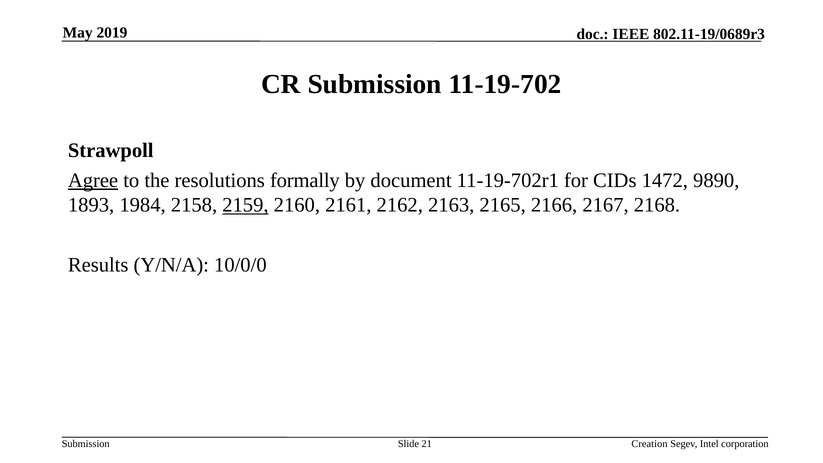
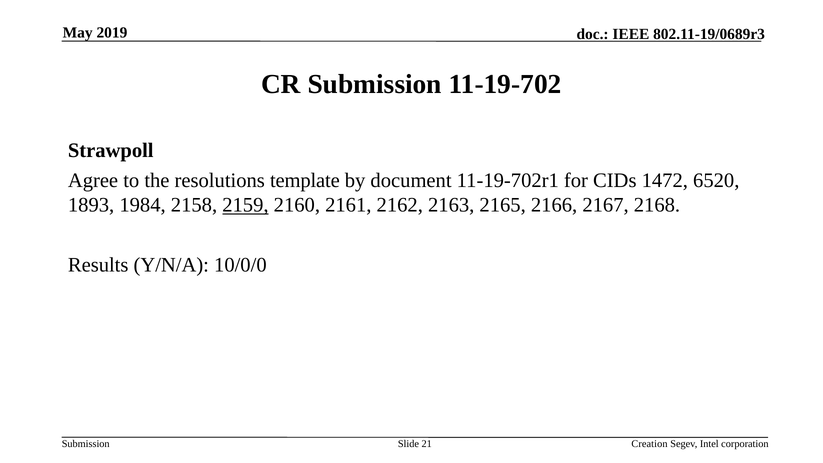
Agree underline: present -> none (93, 180)
formally: formally -> template (305, 180)
9890: 9890 -> 6520 (716, 180)
